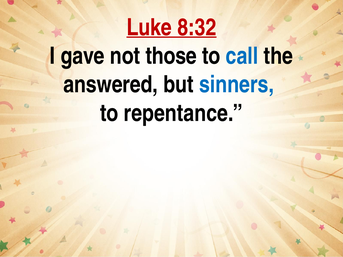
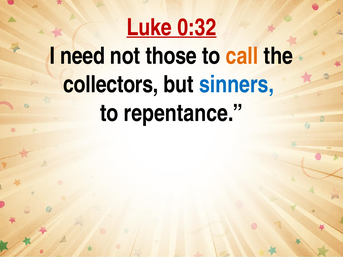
8:32: 8:32 -> 0:32 (197, 28)
gave: gave -> need (83, 56)
call colour: blue -> orange (242, 56)
answered: answered -> collectors (111, 85)
